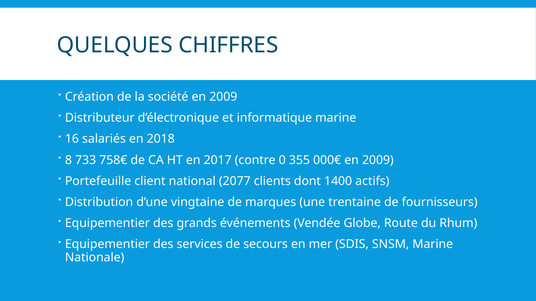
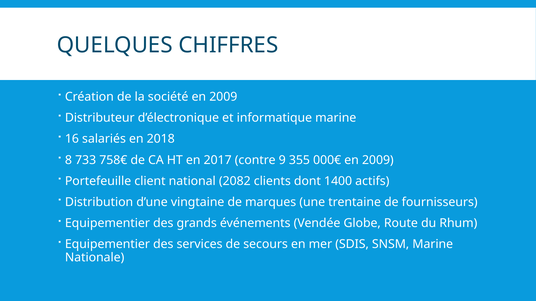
0: 0 -> 9 (282, 160)
2077: 2077 -> 2082 (235, 181)
